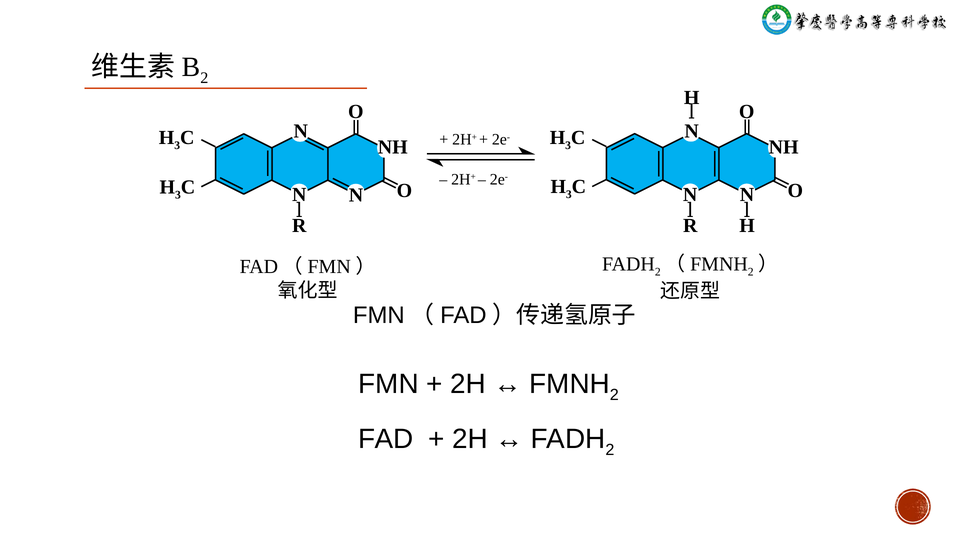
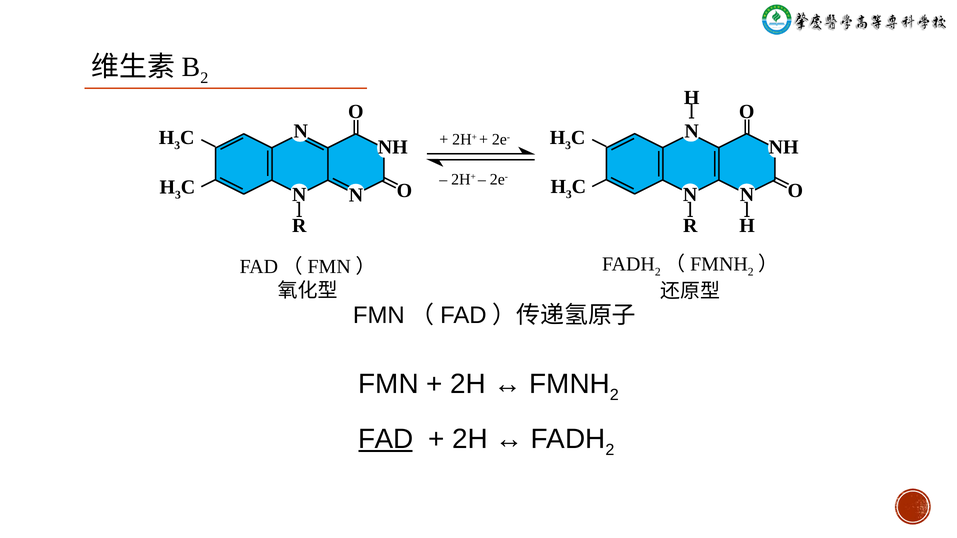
FAD underline: none -> present (386, 439)
